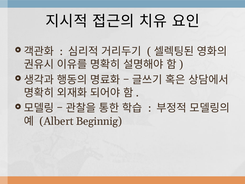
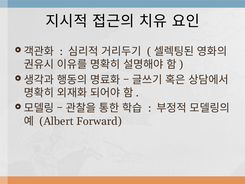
Beginnig: Beginnig -> Forward (99, 121)
